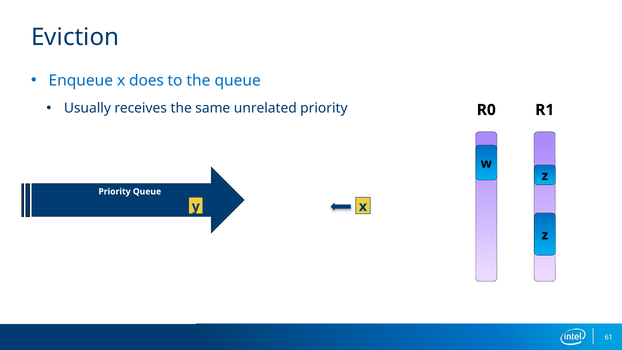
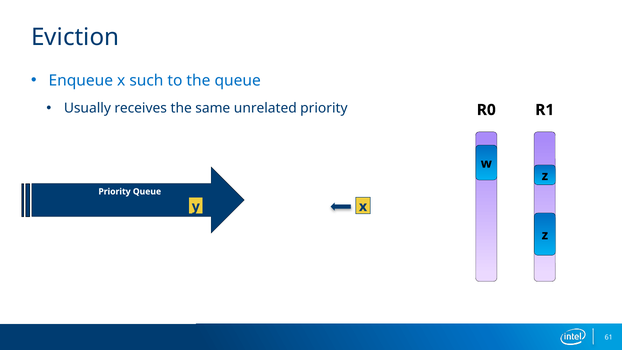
does: does -> such (146, 80)
